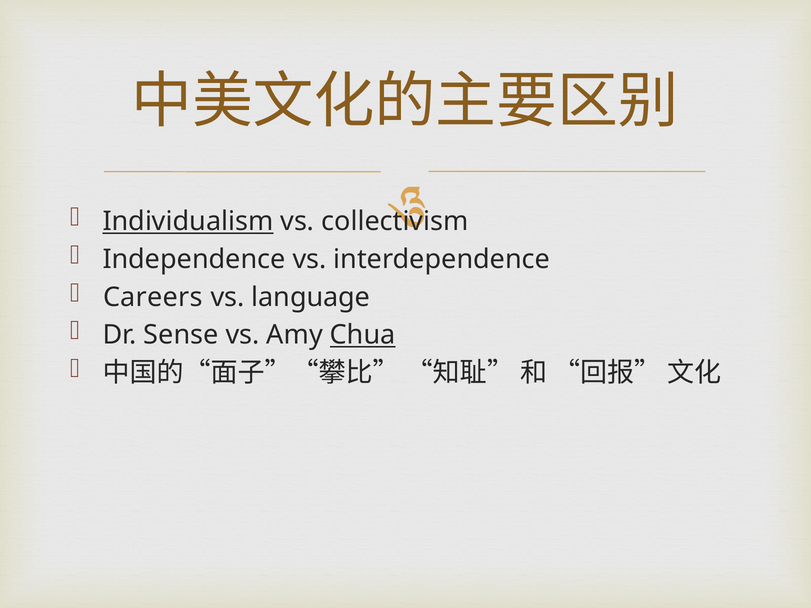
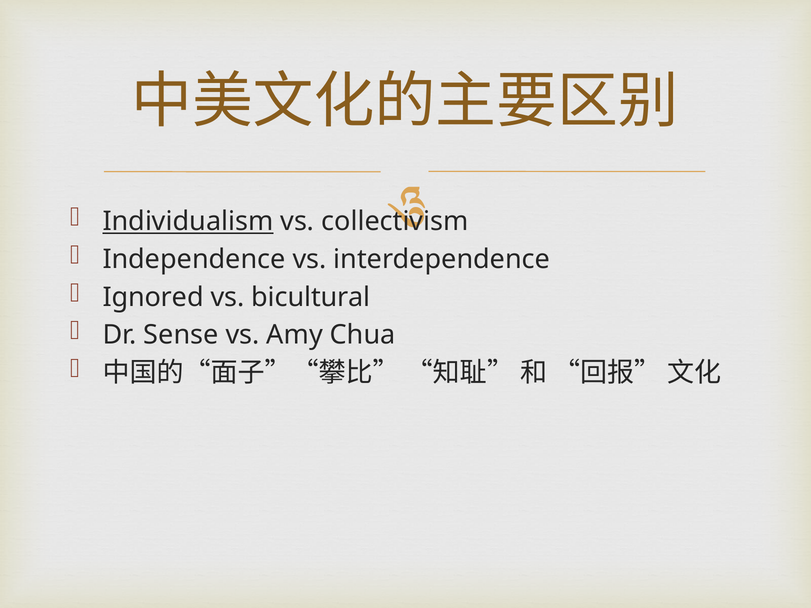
Careers: Careers -> Ignored (153, 297)
language: language -> bicultural (311, 297)
Chua underline: present -> none (363, 335)
